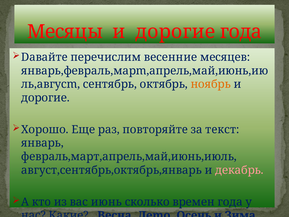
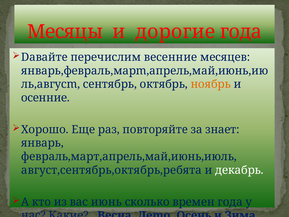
дорогие: дорогие -> осенние (45, 98)
тeкст: тeкст -> знает (222, 129)
август,сентябрь,октябрь,январь: август,сентябрь,октябрь,январь -> август,сентябрь,октябрь,ребята (111, 170)
декабрь colour: pink -> white (239, 170)
